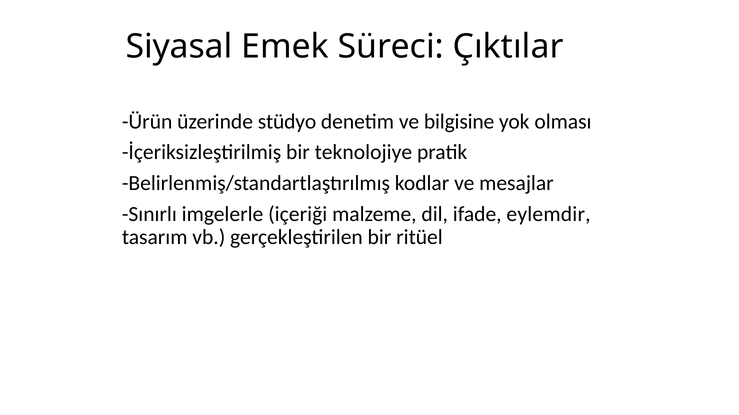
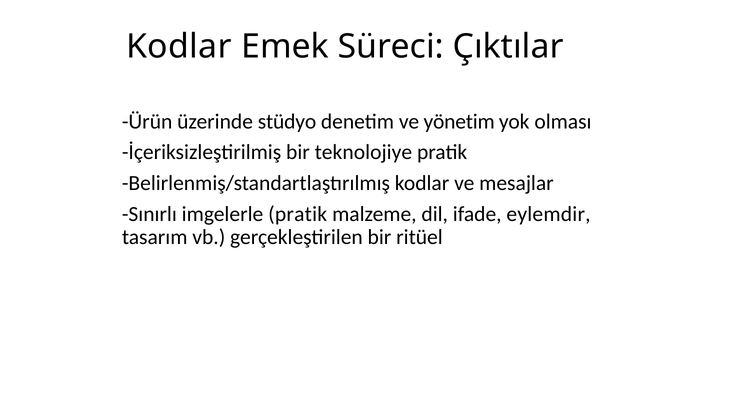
Siyasal: Siyasal -> Kodlar (179, 47)
bilgisine: bilgisine -> yönetim (459, 122)
imgelerle içeriği: içeriği -> pratik (298, 215)
